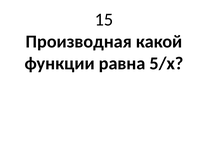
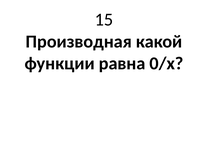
5/х: 5/х -> 0/х (166, 63)
